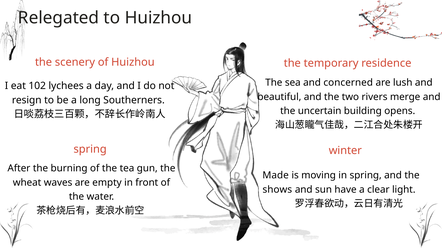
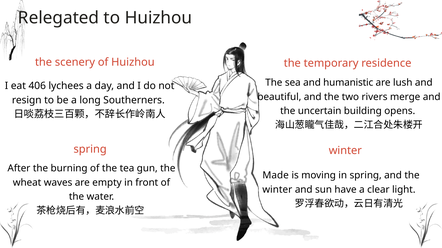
concerned: concerned -> humanistic (348, 83)
102: 102 -> 406 (37, 86)
shows: shows -> winter (277, 190)
